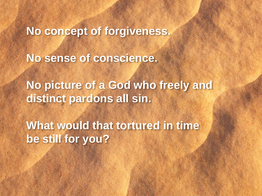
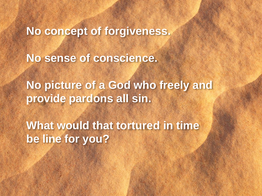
distinct: distinct -> provide (46, 99)
still: still -> line (52, 139)
